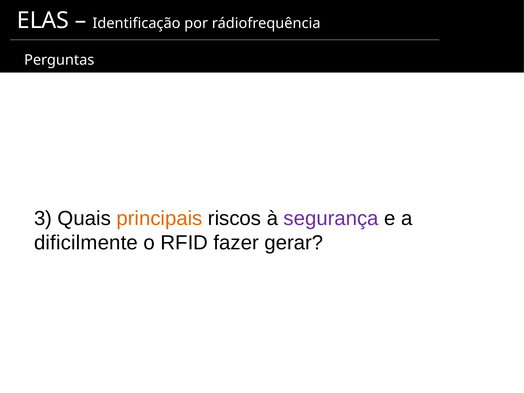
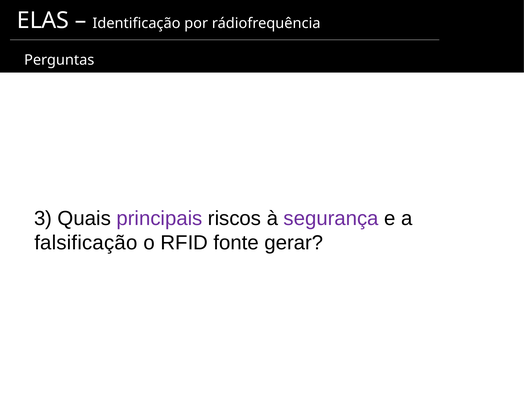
principais colour: orange -> purple (159, 218)
dificilmente: dificilmente -> falsificação (86, 243)
fazer: fazer -> fonte (236, 243)
